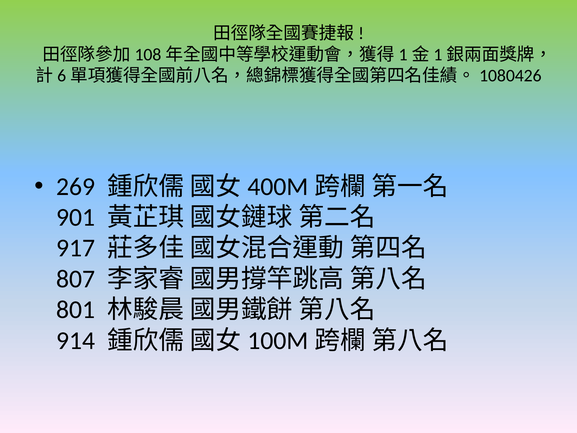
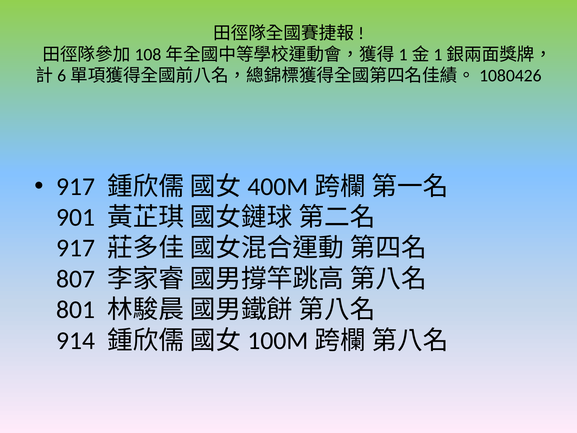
269: 269 -> 917 (76, 186)
